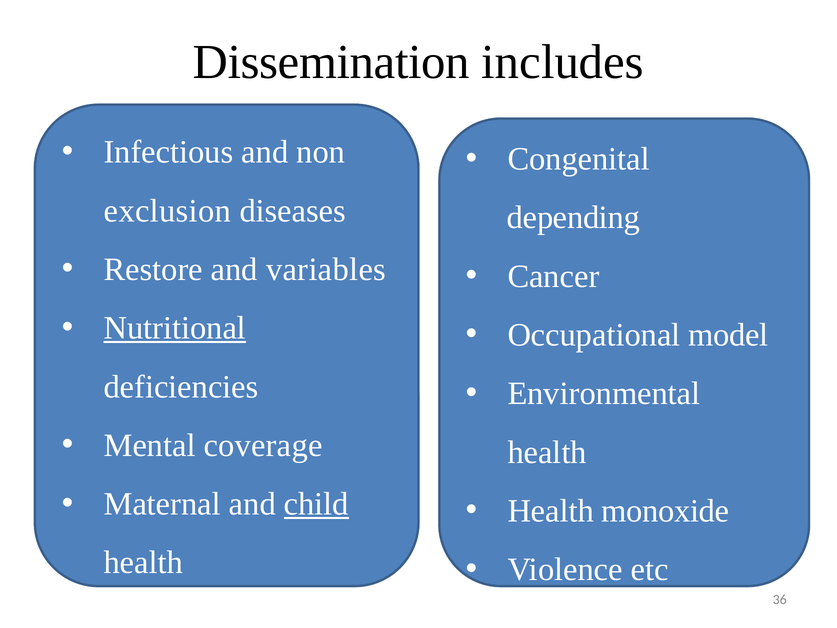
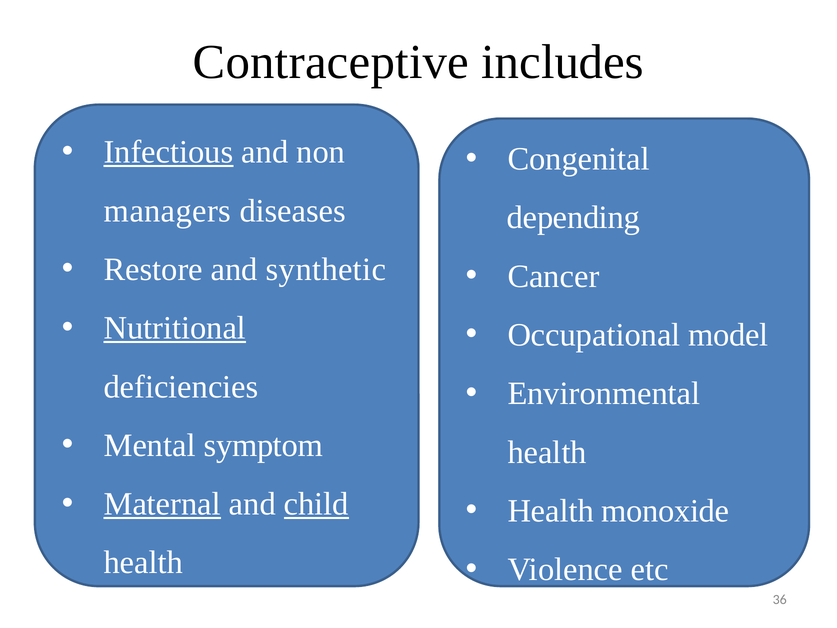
Dissemination: Dissemination -> Contraceptive (331, 62)
Infectious underline: none -> present (168, 152)
exclusion: exclusion -> managers (167, 211)
variables: variables -> synthetic (326, 269)
coverage: coverage -> symptom (263, 445)
Maternal underline: none -> present (162, 504)
